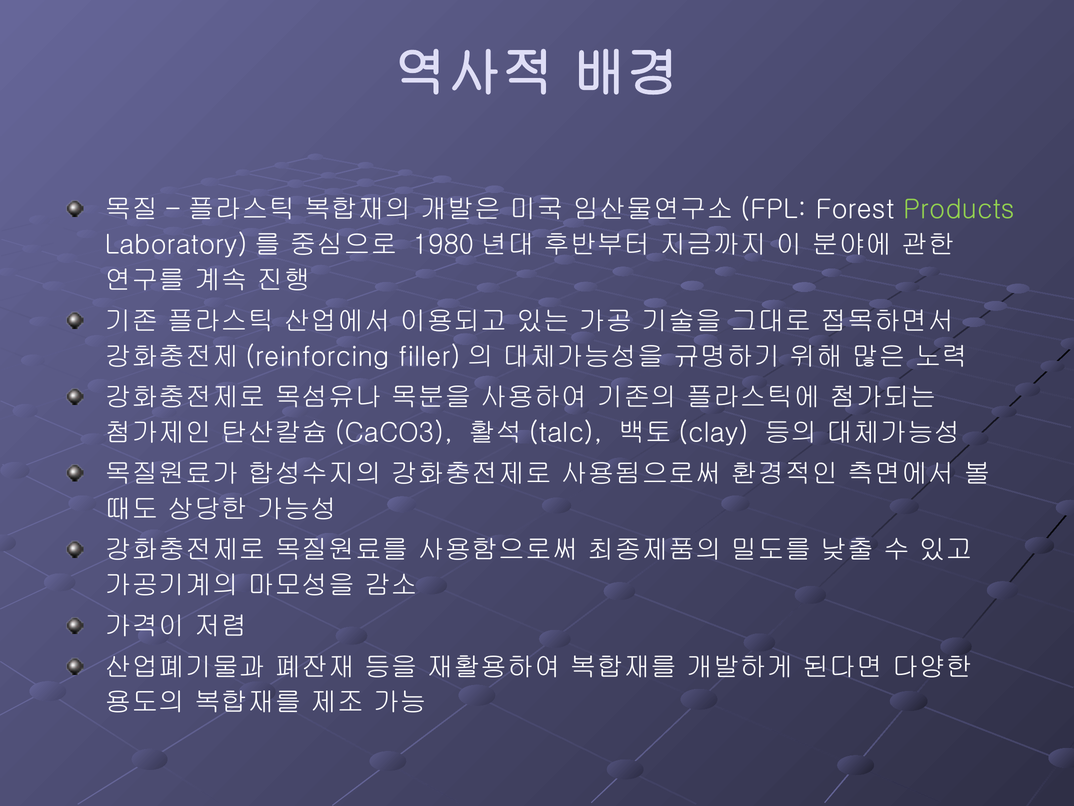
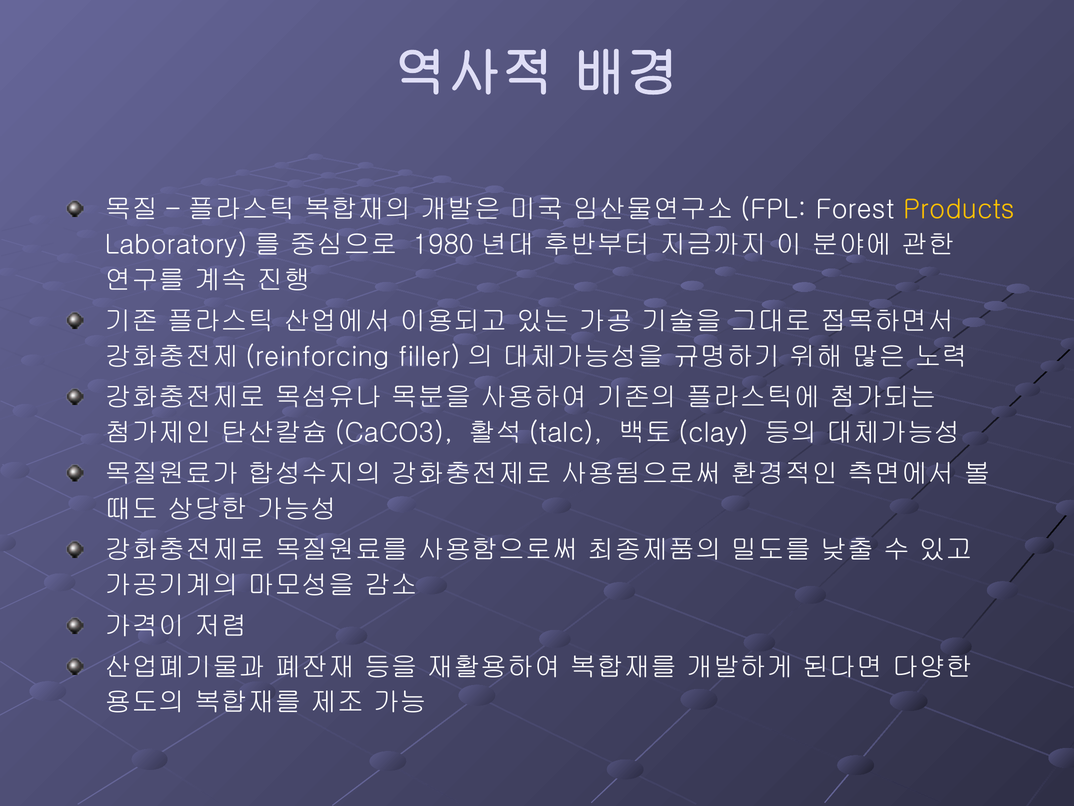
Products colour: light green -> yellow (959, 209)
